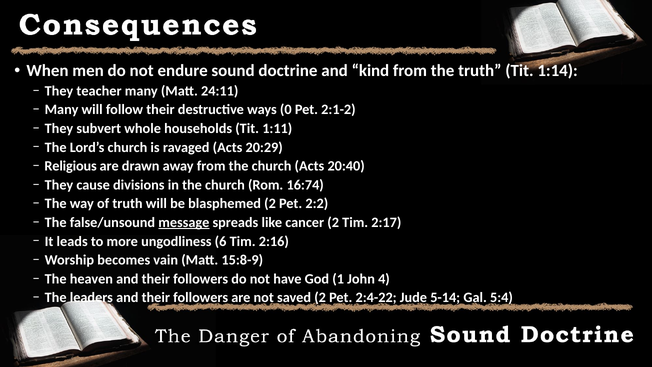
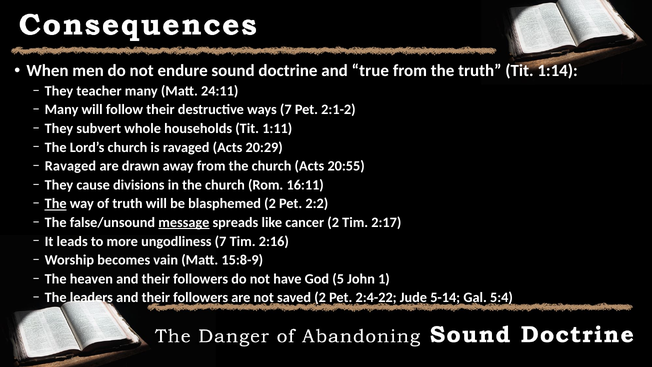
kind: kind -> true (370, 71)
ways 0: 0 -> 7 (286, 110)
Religious: Religious -> Ravaged (70, 166)
20:40: 20:40 -> 20:55 (346, 166)
16:74: 16:74 -> 16:11 (305, 185)
The underline: none -> present (56, 204)
ungodliness 6: 6 -> 7 (221, 241)
1: 1 -> 5 (338, 279)
4: 4 -> 1 (384, 279)
